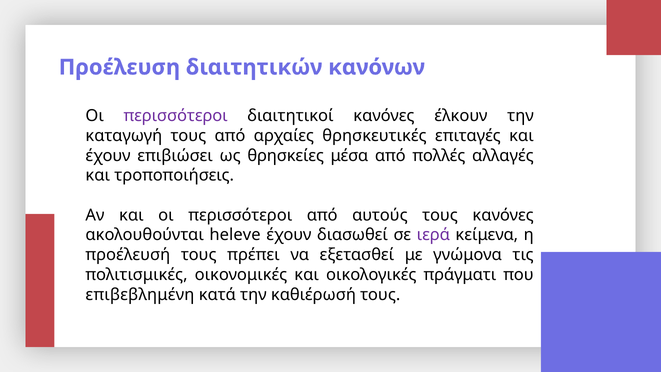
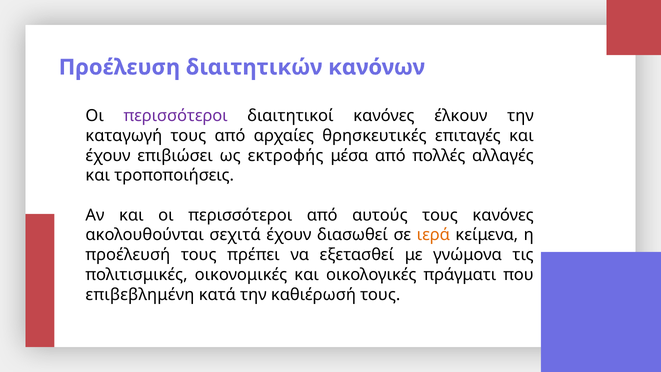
θρησκείες: θρησκείες -> εκτροφής (286, 156)
heleve: heleve -> σεχιτά (235, 235)
ιερά colour: purple -> orange (433, 235)
